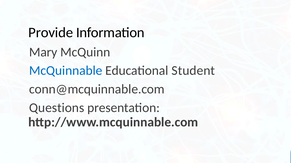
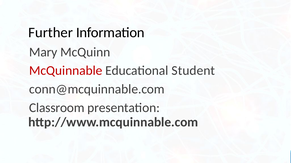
Provide: Provide -> Further (51, 33)
McQuinnable colour: blue -> red (66, 71)
Questions: Questions -> Classroom (57, 108)
